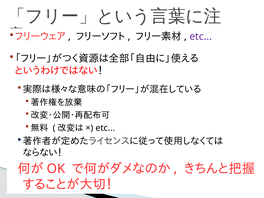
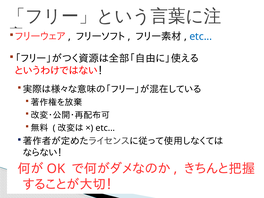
etc colour: purple -> blue (201, 37)
